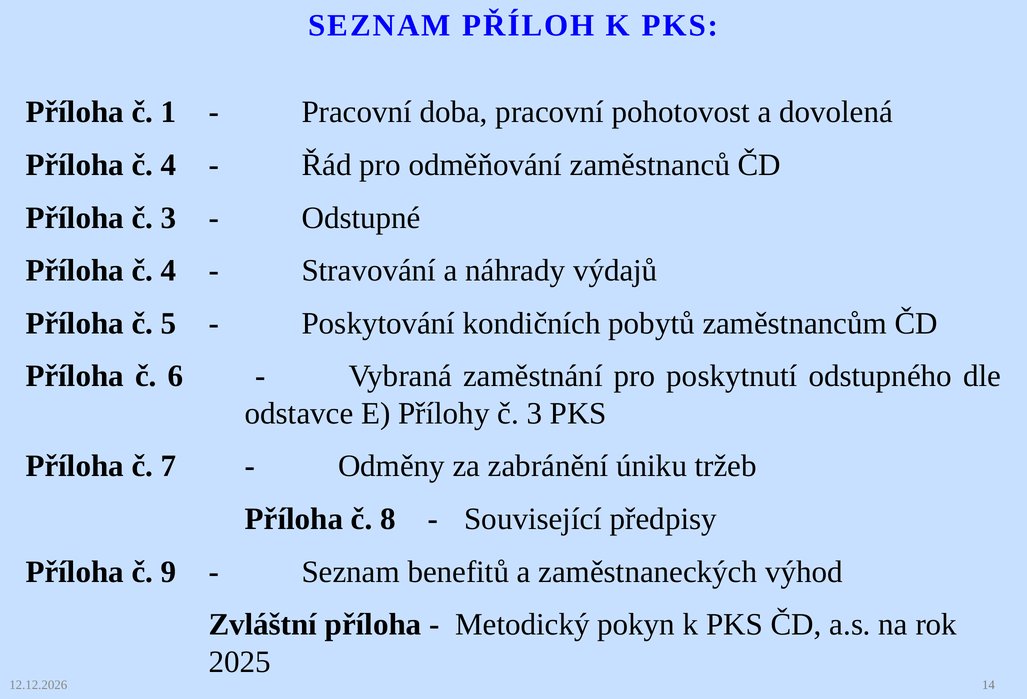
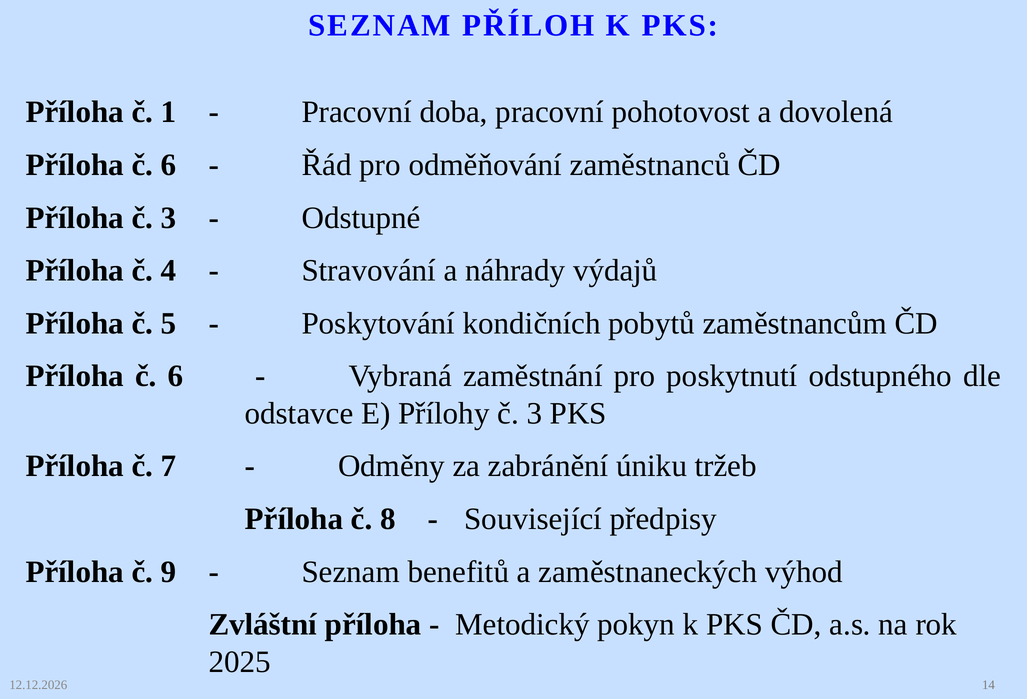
4: 4 -> 6 (169, 165)
